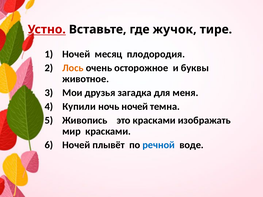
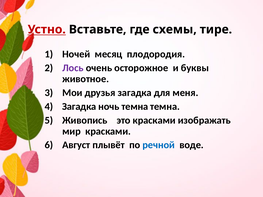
жучок: жучок -> схемы (175, 29)
Лось colour: orange -> purple (73, 68)
Купили: Купили -> Загадка (79, 107)
ночь ночей: ночей -> темна (135, 107)
Ночей: Ночей -> Август (76, 145)
